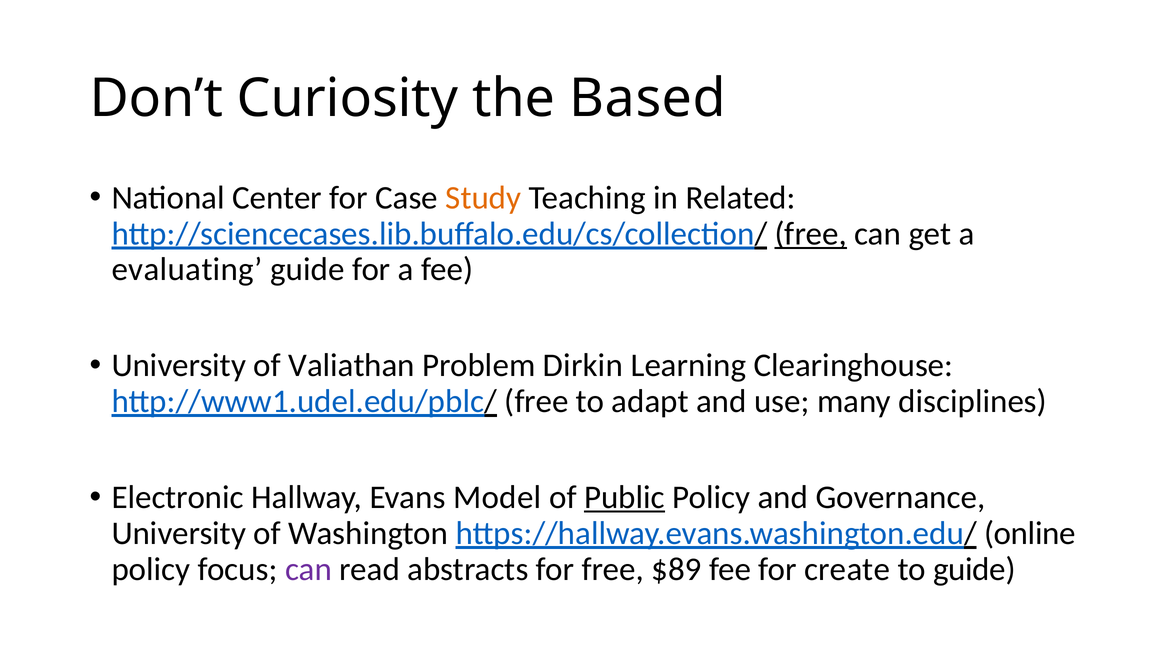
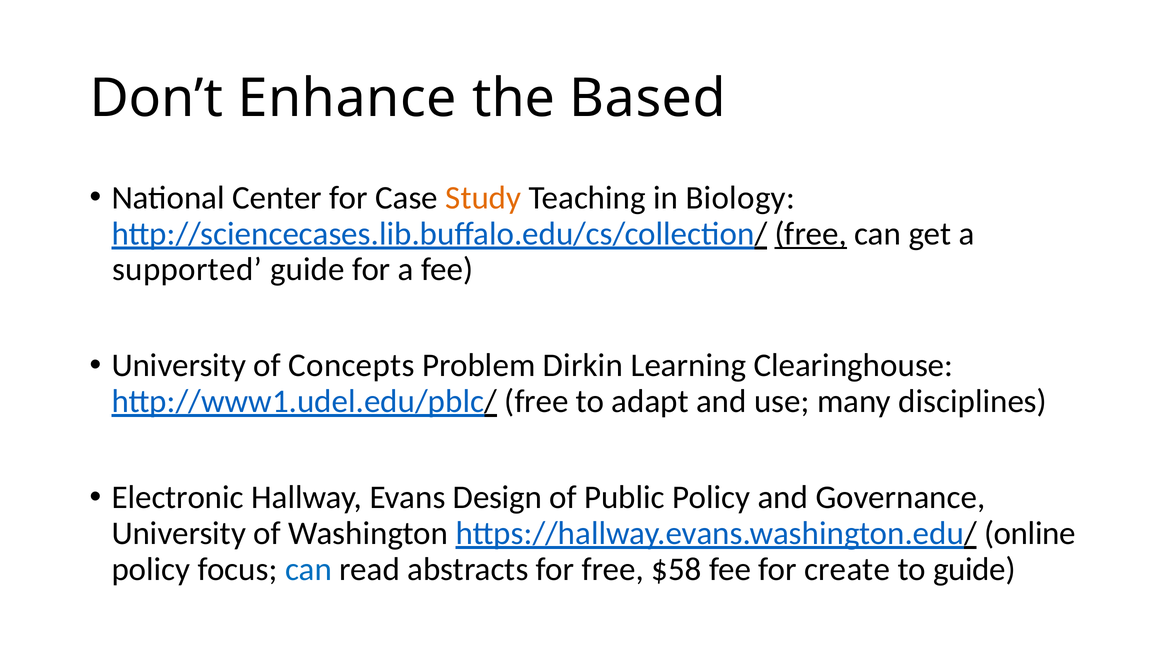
Curiosity: Curiosity -> Enhance (347, 99)
Related: Related -> Biology (740, 198)
evaluating: evaluating -> supported (187, 270)
Valiathan: Valiathan -> Concepts (351, 366)
Model: Model -> Design (497, 498)
Public underline: present -> none (624, 498)
can colour: purple -> blue (308, 570)
$89: $89 -> $58 (677, 570)
